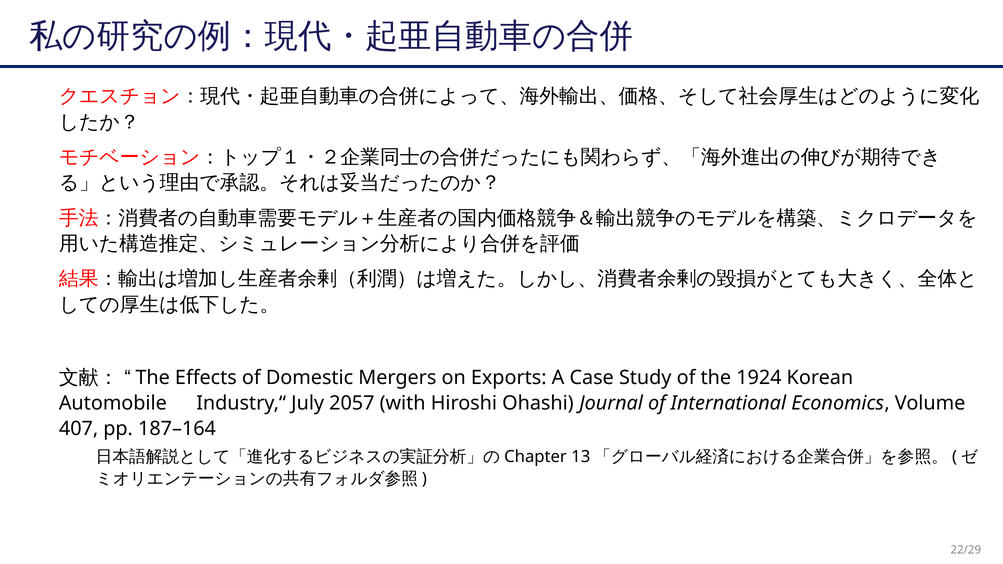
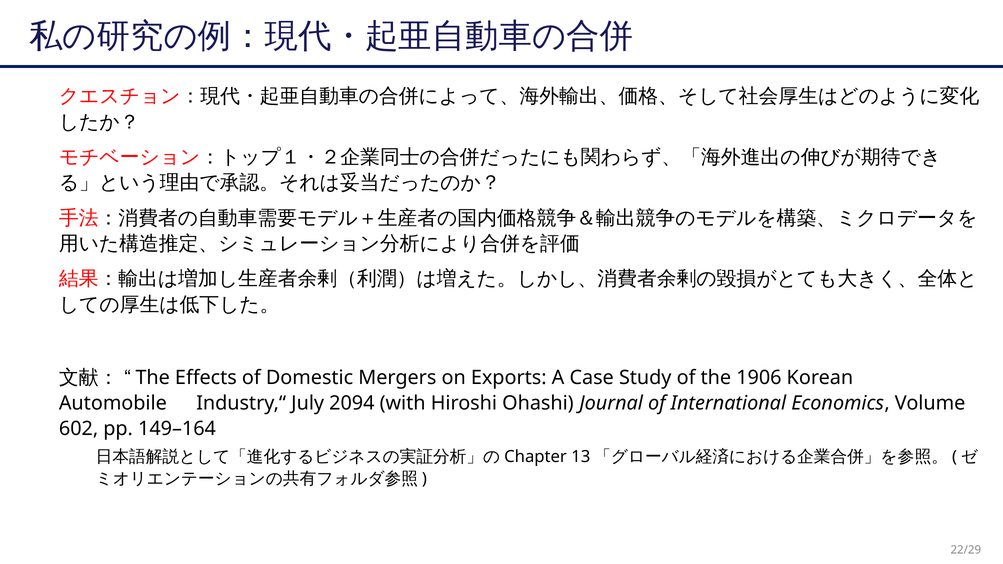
1924: 1924 -> 1906 (759, 378)
2057: 2057 -> 2094 (352, 403)
407: 407 -> 602 (79, 429)
187–164: 187–164 -> 149–164 (177, 429)
